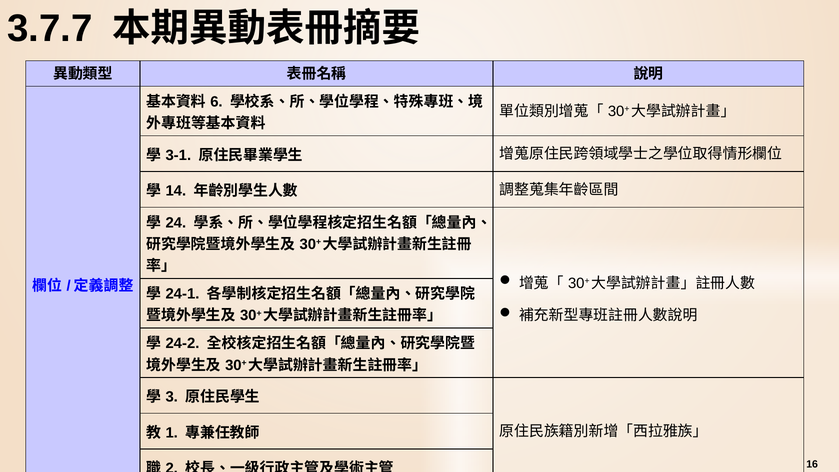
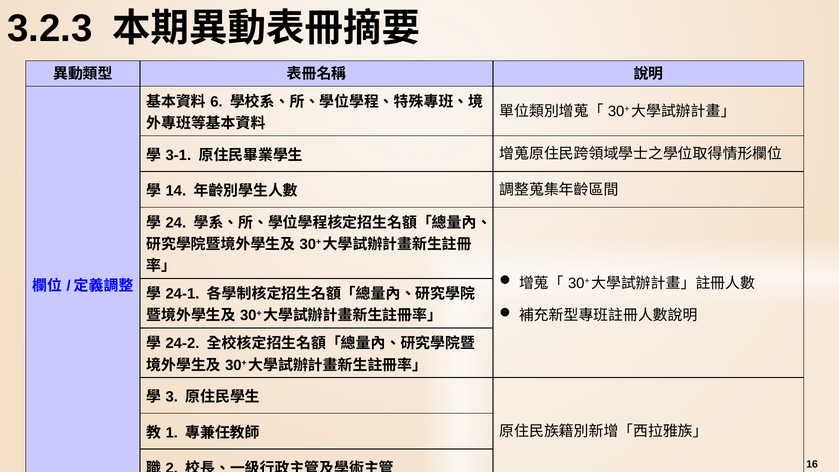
3.7.7: 3.7.7 -> 3.2.3 (50, 29)
